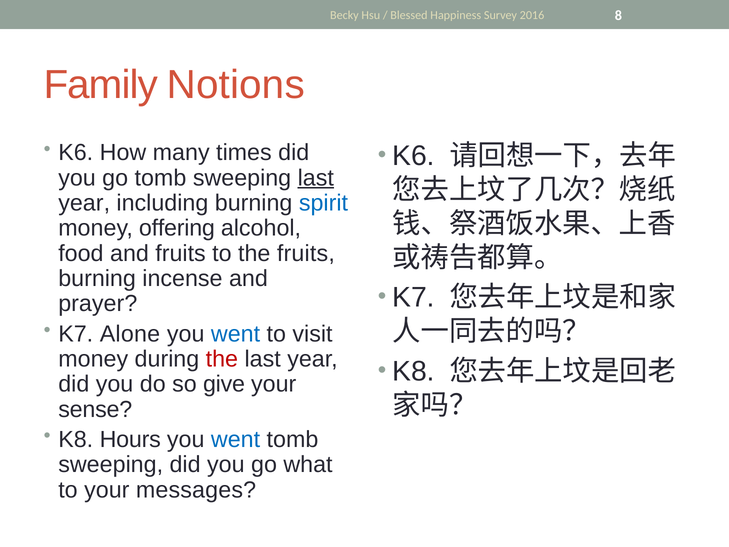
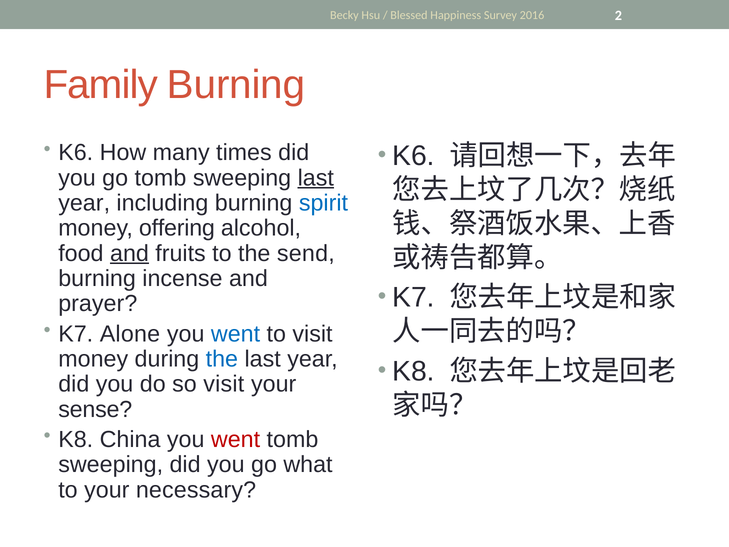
8: 8 -> 2 (618, 15)
Family Notions: Notions -> Burning (236, 85)
and underline: none -> present (129, 253)
the fruits: fruits -> send (306, 253)
the colour: red -> blue (222, 359)
so give: give -> visit (224, 384)
Hours: Hours -> China (130, 439)
went colour: blue -> red (236, 439)
messages: messages -> necessary (196, 490)
